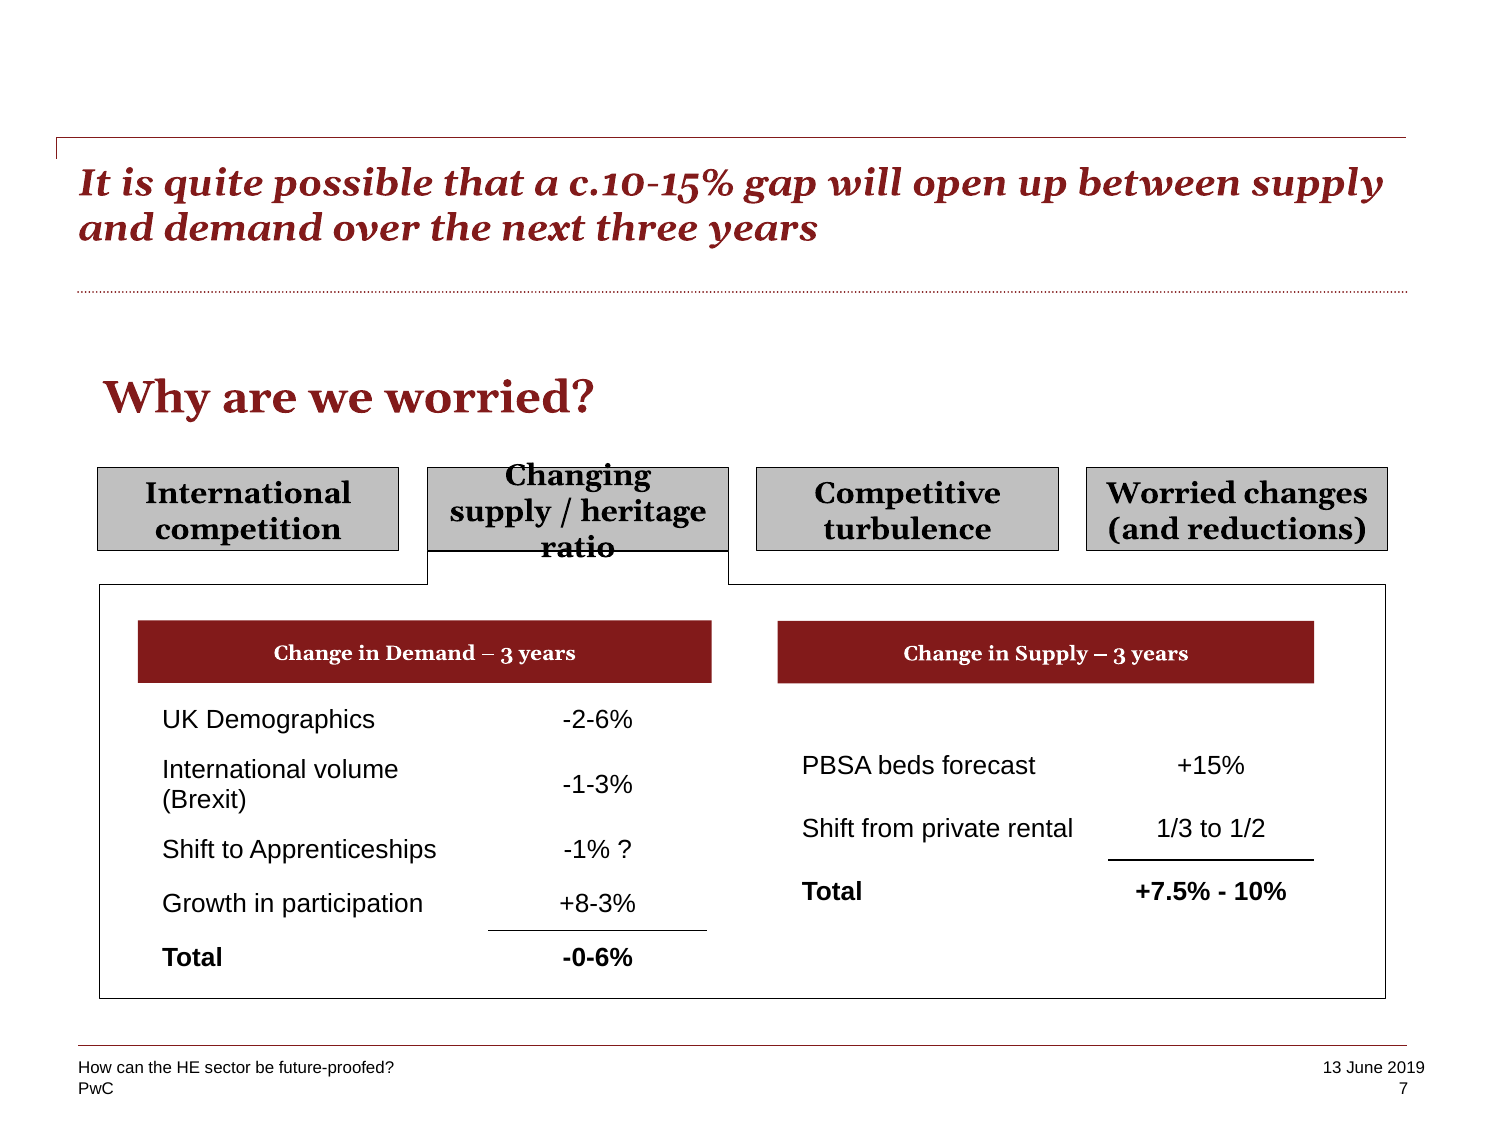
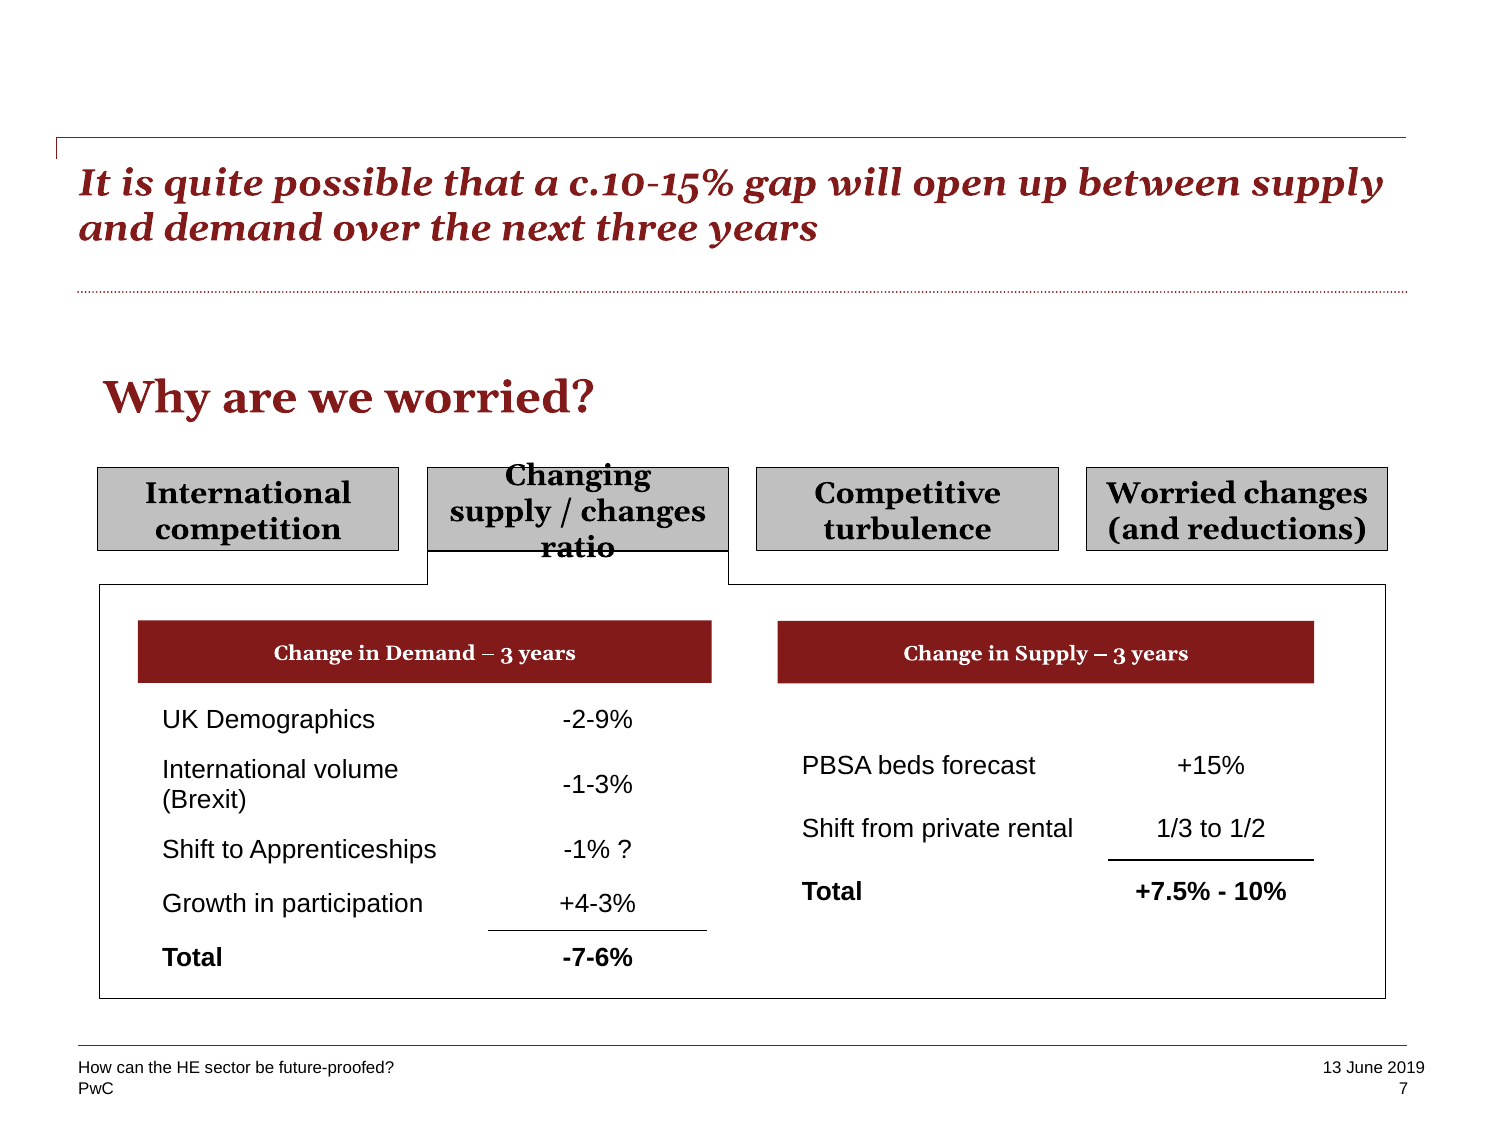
heritage: heritage -> changes (643, 511)
-2-6%: -2-6% -> -2-9% (598, 720)
+8-3%: +8-3% -> +4-3% (598, 904)
-0-6%: -0-6% -> -7-6% (598, 958)
